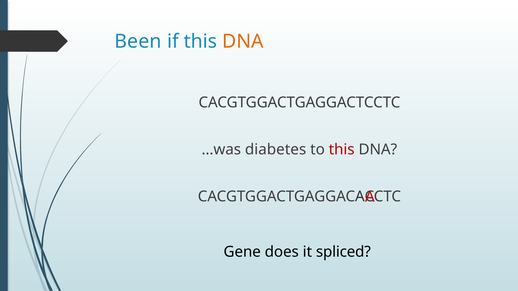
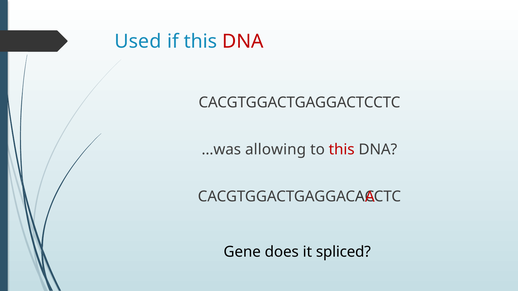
Been: Been -> Used (138, 41)
DNA colour: orange -> red (243, 41)
diabetes: diabetes -> allowing (276, 150)
